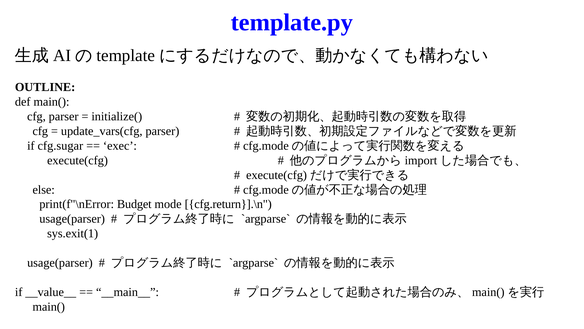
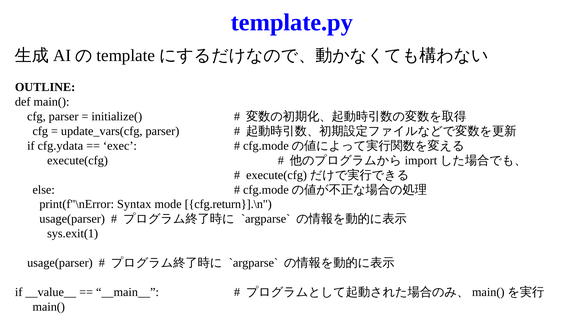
cfg.sugar: cfg.sugar -> cfg.ydata (60, 146)
Budget: Budget -> Syntax (134, 204)
